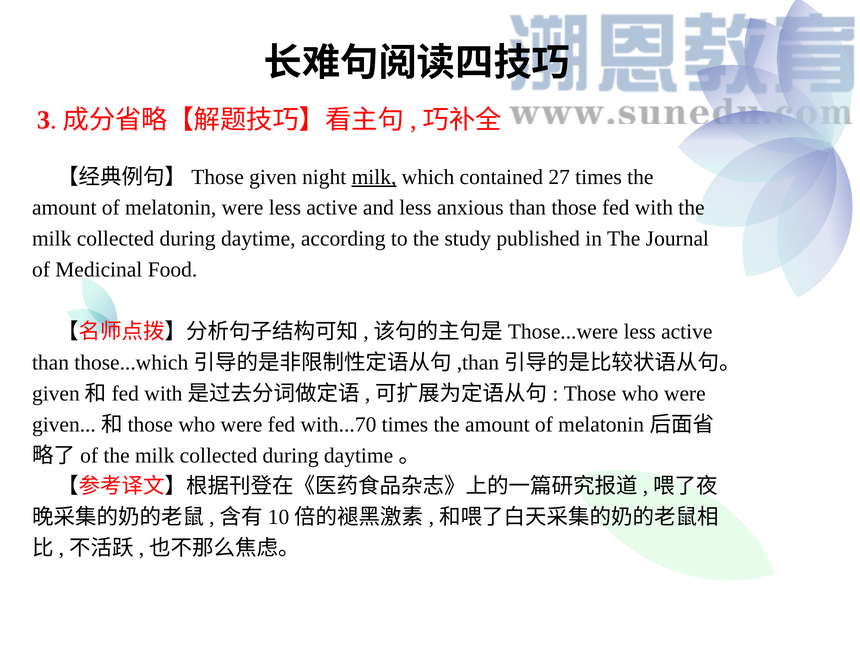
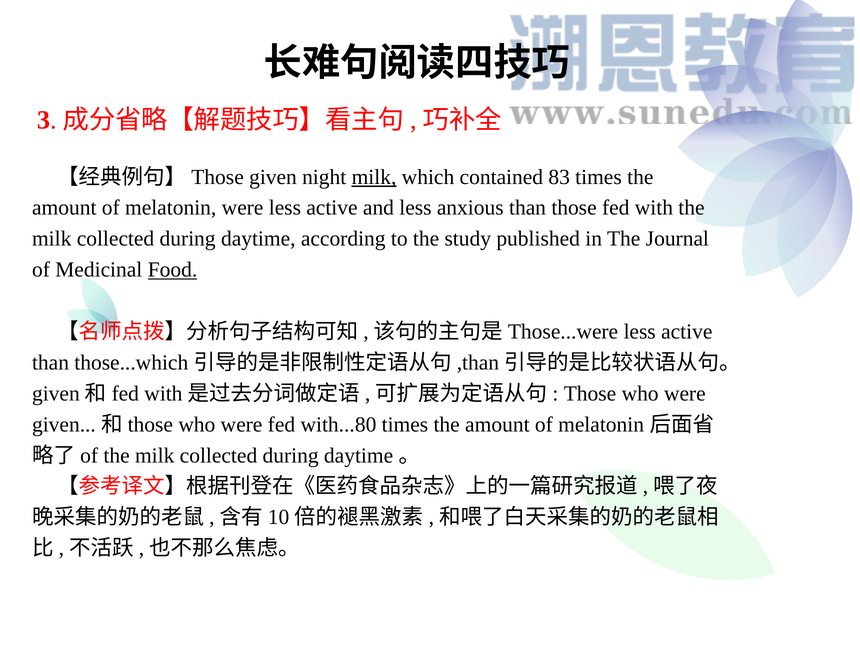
27: 27 -> 83 (559, 177)
Food underline: none -> present (173, 270)
with...70: with...70 -> with...80 (338, 424)
